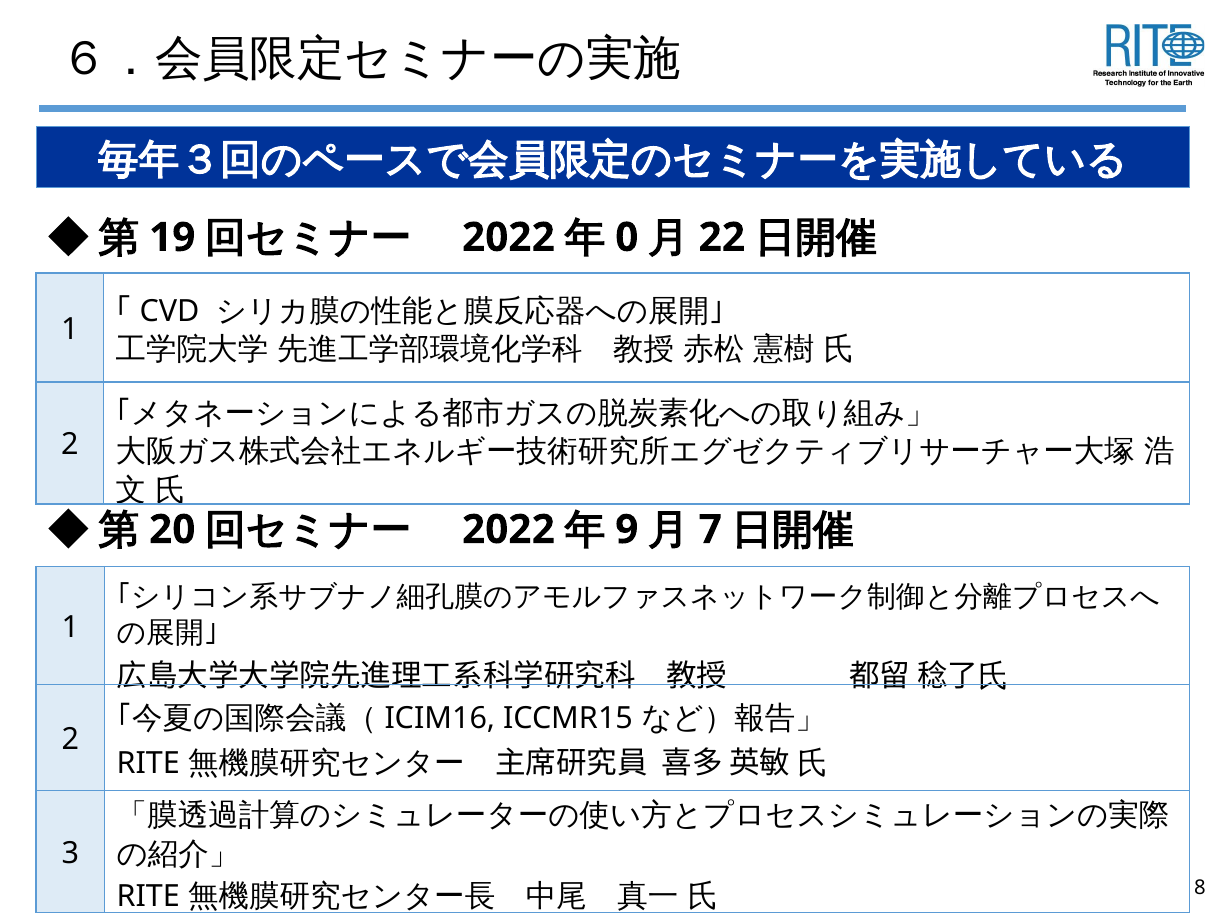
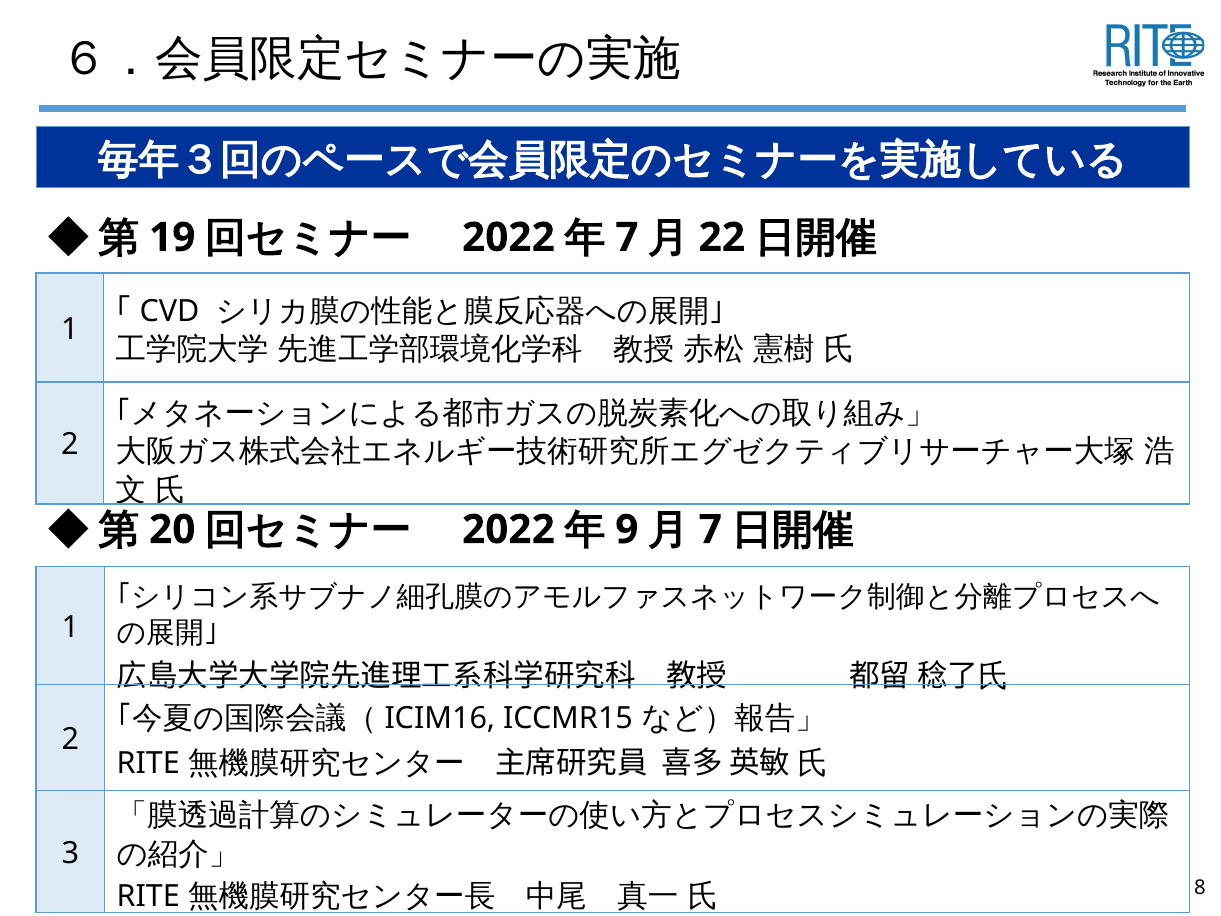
0: 0 -> 7 (627, 237)
